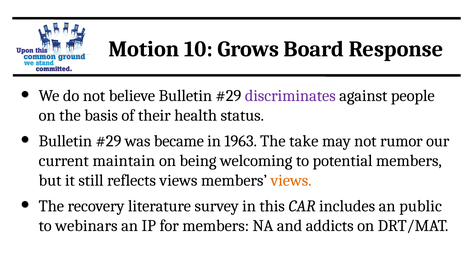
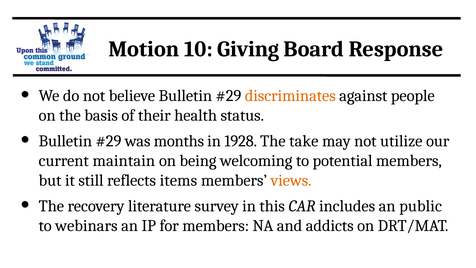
Grows: Grows -> Giving (248, 49)
discriminates colour: purple -> orange (290, 96)
became: became -> months (179, 141)
1963: 1963 -> 1928 (241, 141)
rumor: rumor -> utilize (401, 141)
reflects views: views -> items (178, 180)
